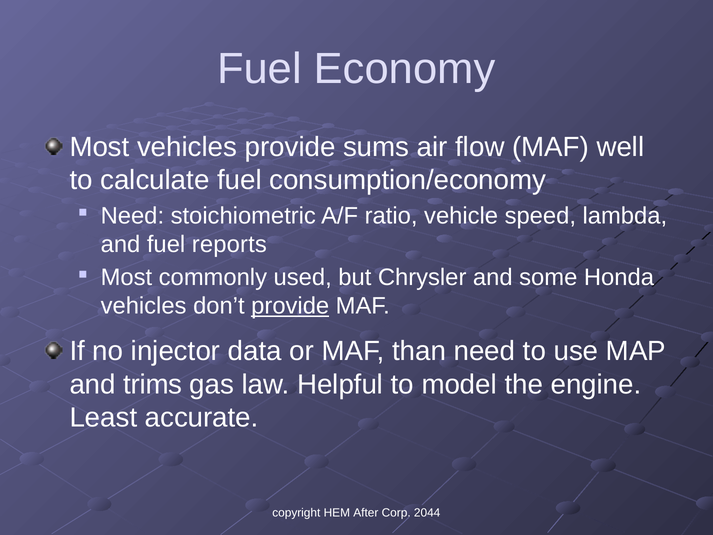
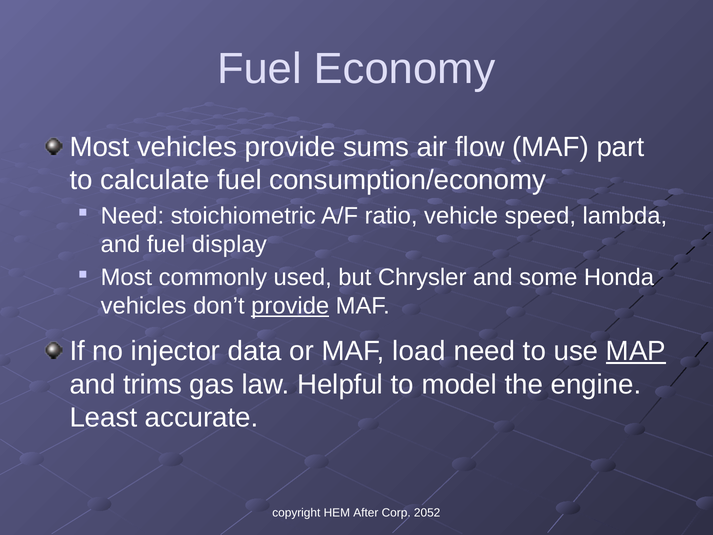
well: well -> part (620, 147)
reports: reports -> display (229, 244)
than: than -> load (419, 351)
MAP underline: none -> present (636, 351)
2044: 2044 -> 2052 (427, 513)
